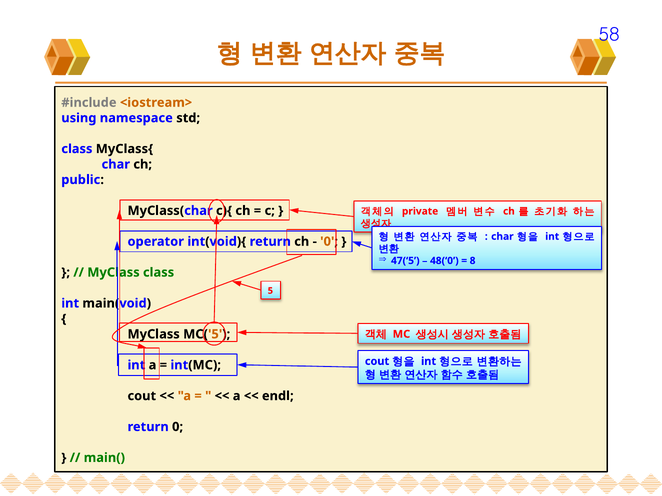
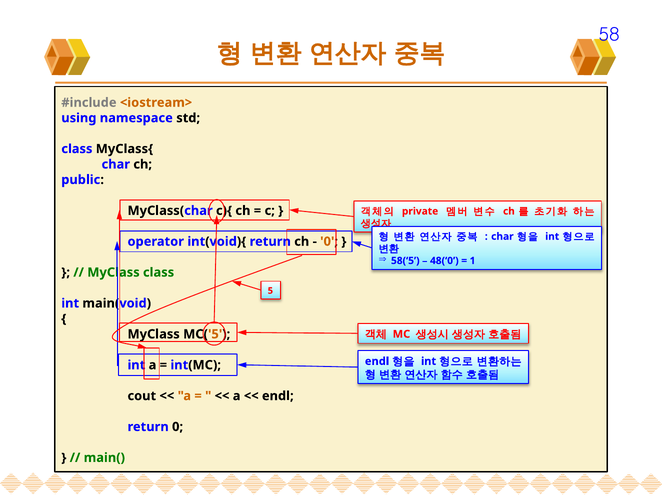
47(‘5: 47(‘5 -> 58(‘5 (405, 261)
8: 8 -> 1 (473, 261)
cout: cout -> endl (377, 362)
